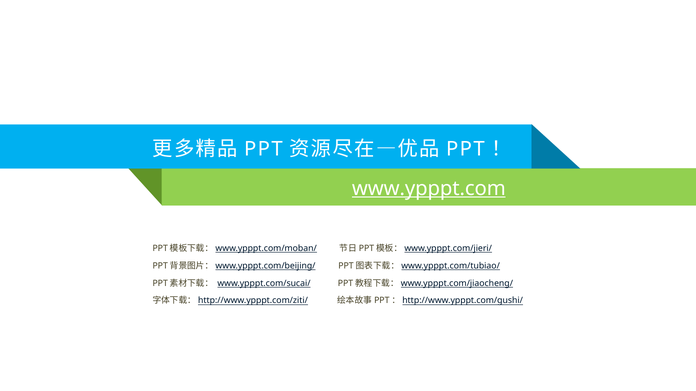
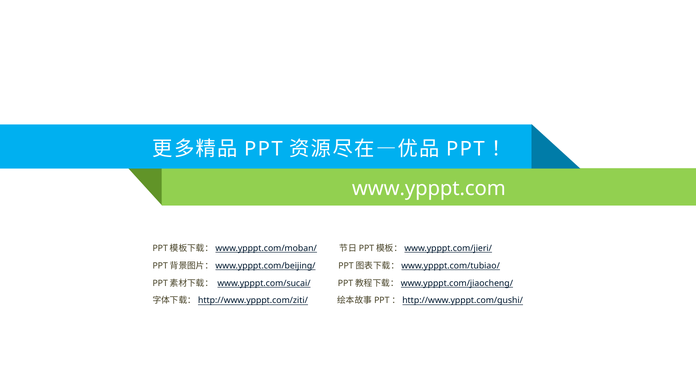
www.ypppt.com underline: present -> none (429, 189)
